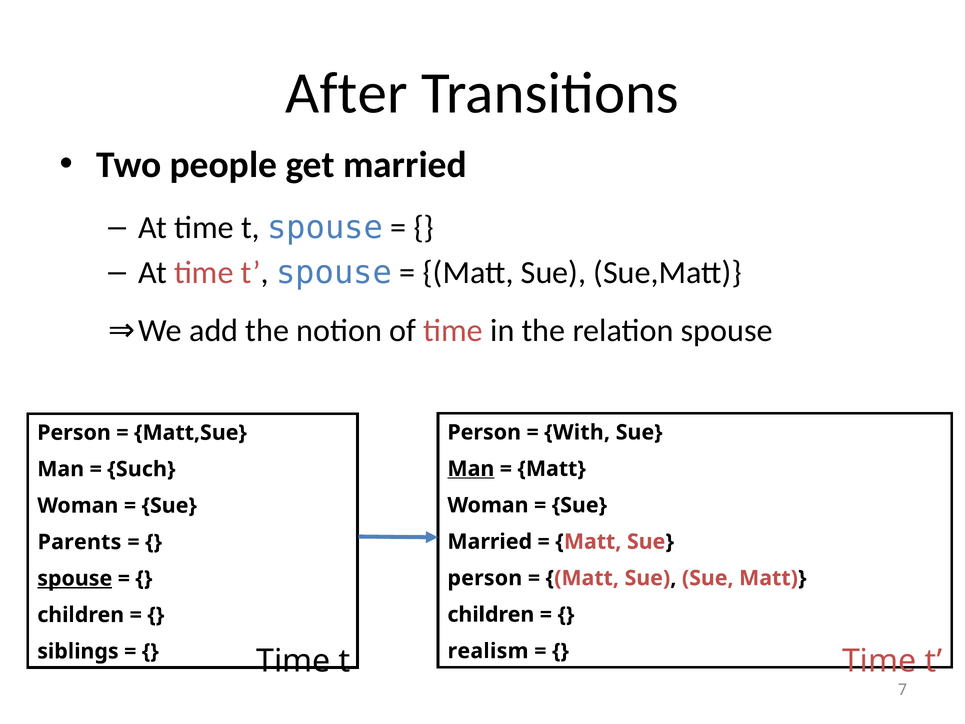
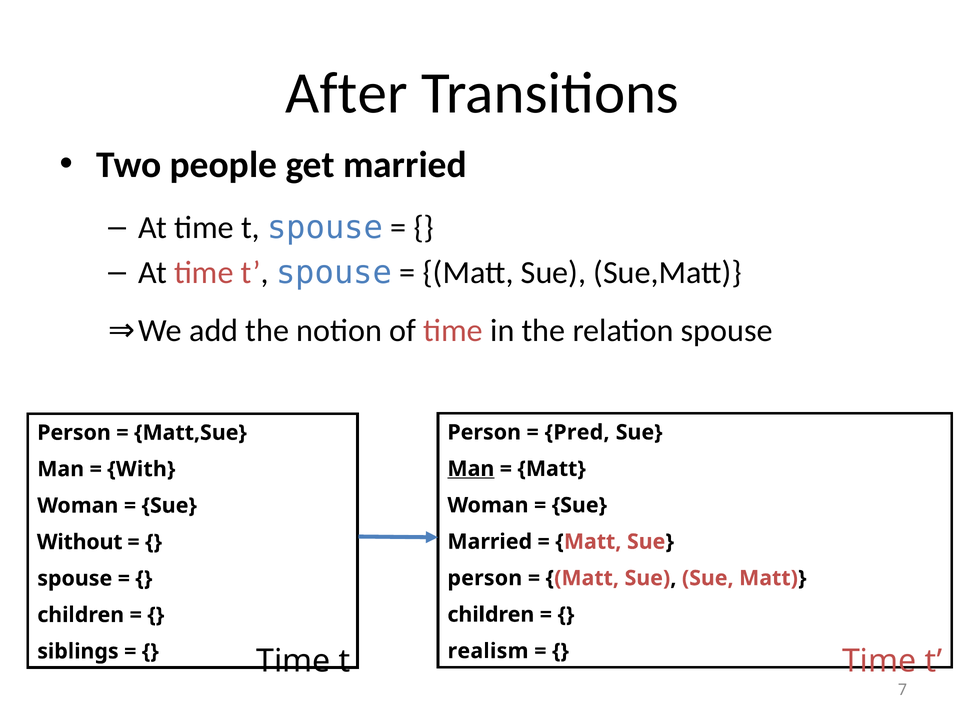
With: With -> Pred (577, 432)
Such: Such -> With (141, 469)
Parents: Parents -> Without (80, 542)
spouse underline: present -> none (75, 578)
